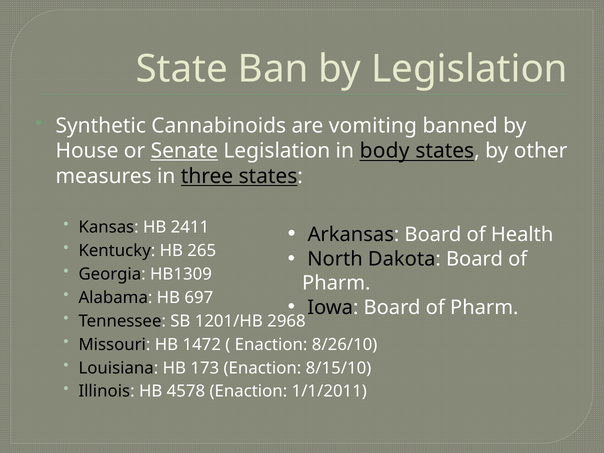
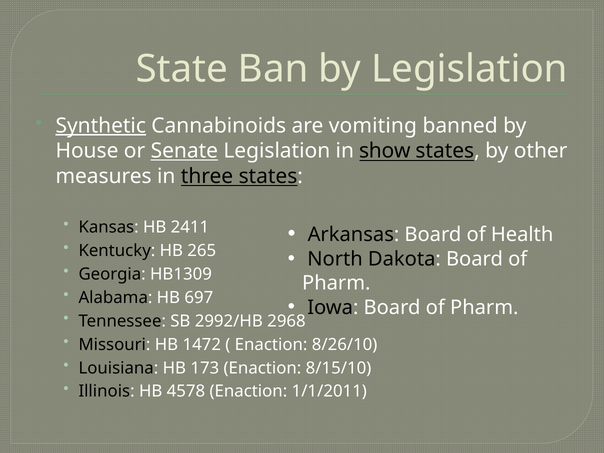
Synthetic underline: none -> present (101, 126)
body: body -> show (385, 151)
1201/HB: 1201/HB -> 2992/HB (229, 321)
